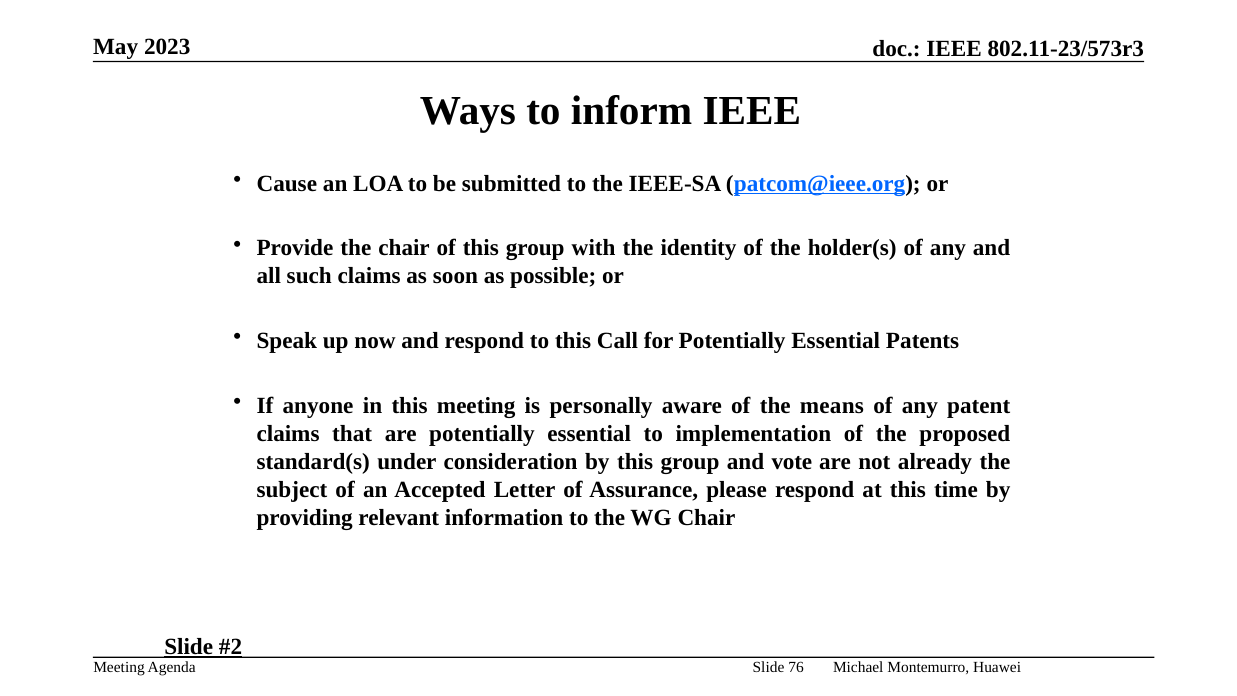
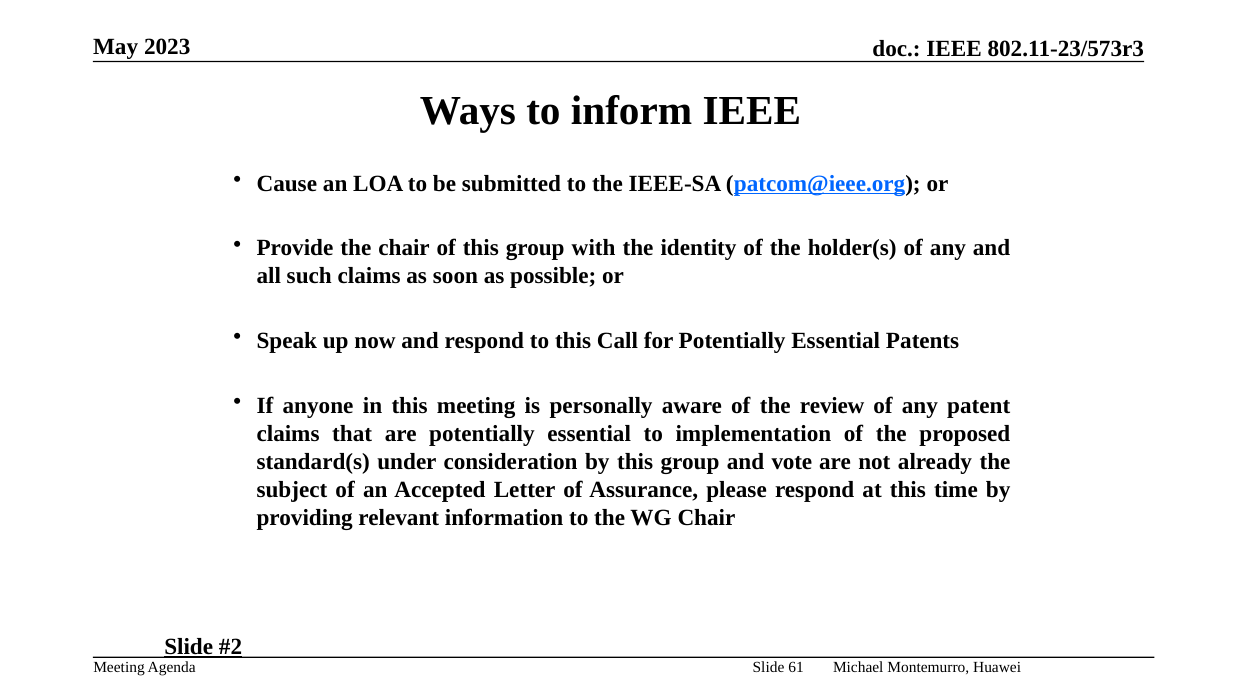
means: means -> review (832, 406)
76: 76 -> 61 (796, 667)
